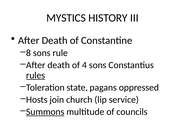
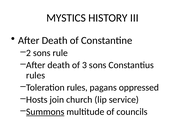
8: 8 -> 2 (29, 53)
4: 4 -> 3 (84, 65)
rules underline: present -> none (36, 75)
Toleration state: state -> rules (77, 87)
